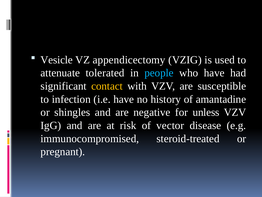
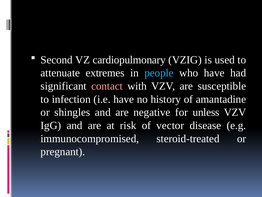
Vesicle: Vesicle -> Second (57, 60)
appendicectomy: appendicectomy -> cardiopulmonary (129, 60)
tolerated: tolerated -> extremes (105, 73)
contact colour: yellow -> pink (107, 86)
